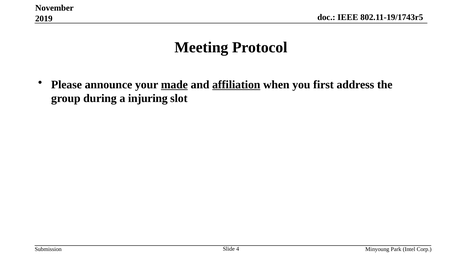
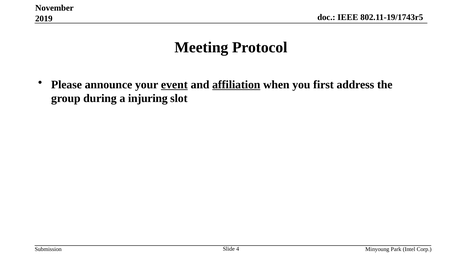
made: made -> event (174, 85)
